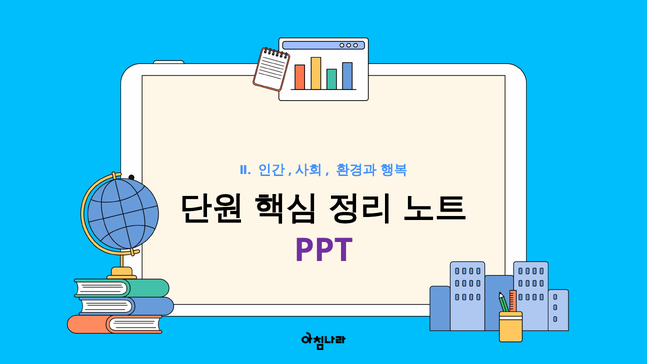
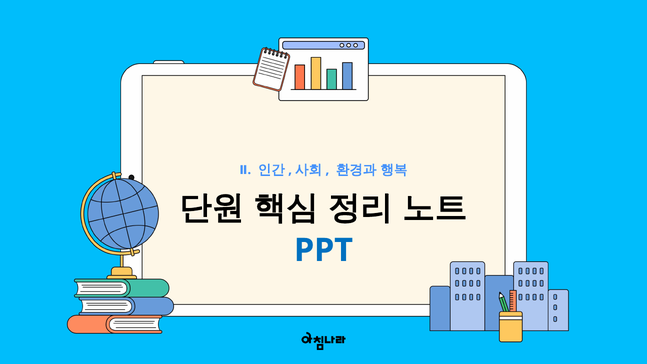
PPT colour: purple -> blue (323, 250)
